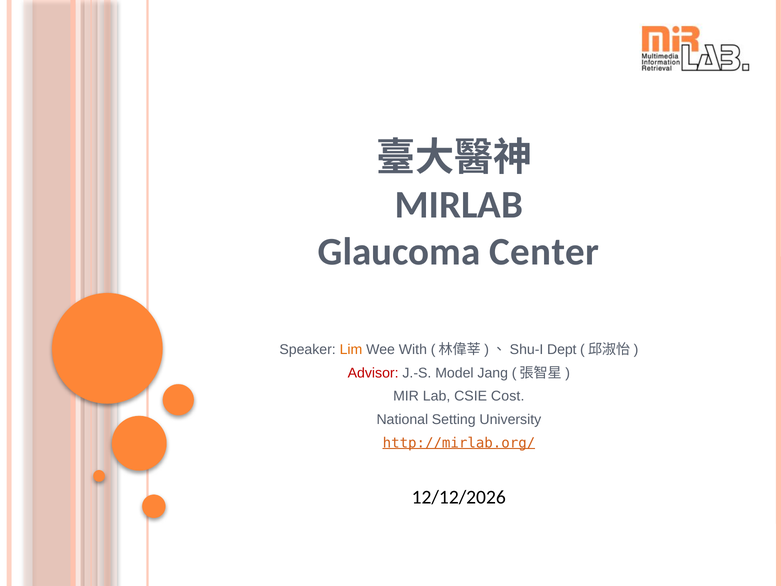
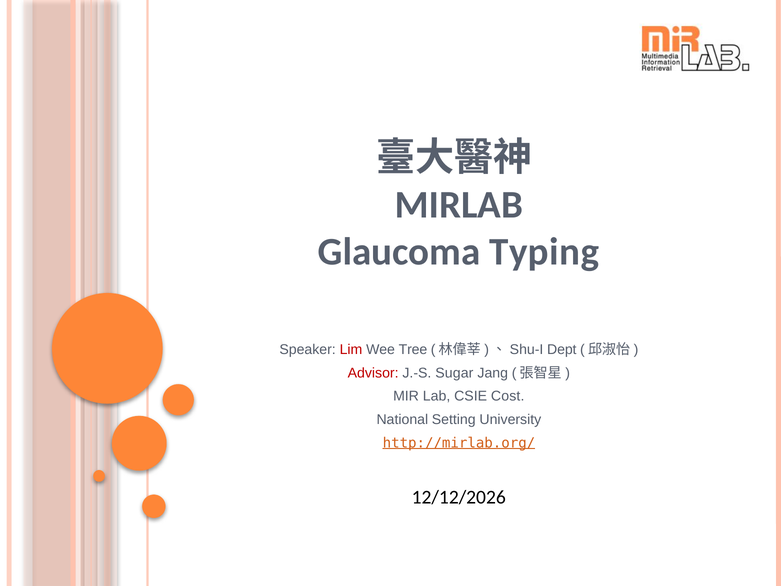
Center: Center -> Typing (544, 252)
Lim colour: orange -> red (351, 349)
With: With -> Tree (413, 349)
Model: Model -> Sugar (454, 373)
